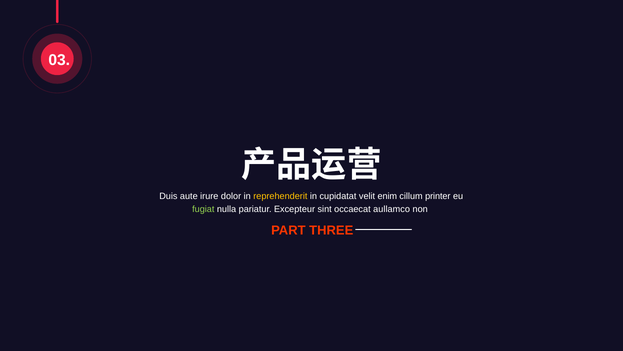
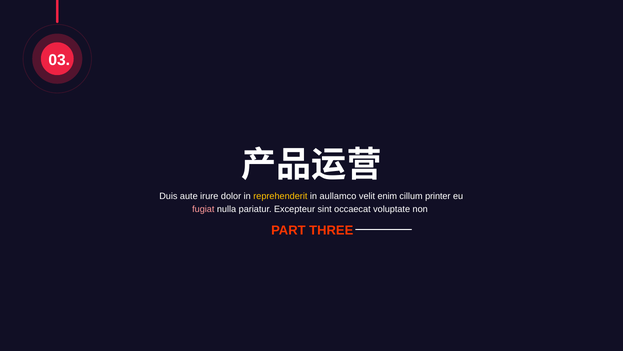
cupidatat: cupidatat -> aullamco (338, 196)
fugiat colour: light green -> pink (203, 209)
aullamco: aullamco -> voluptate (392, 209)
